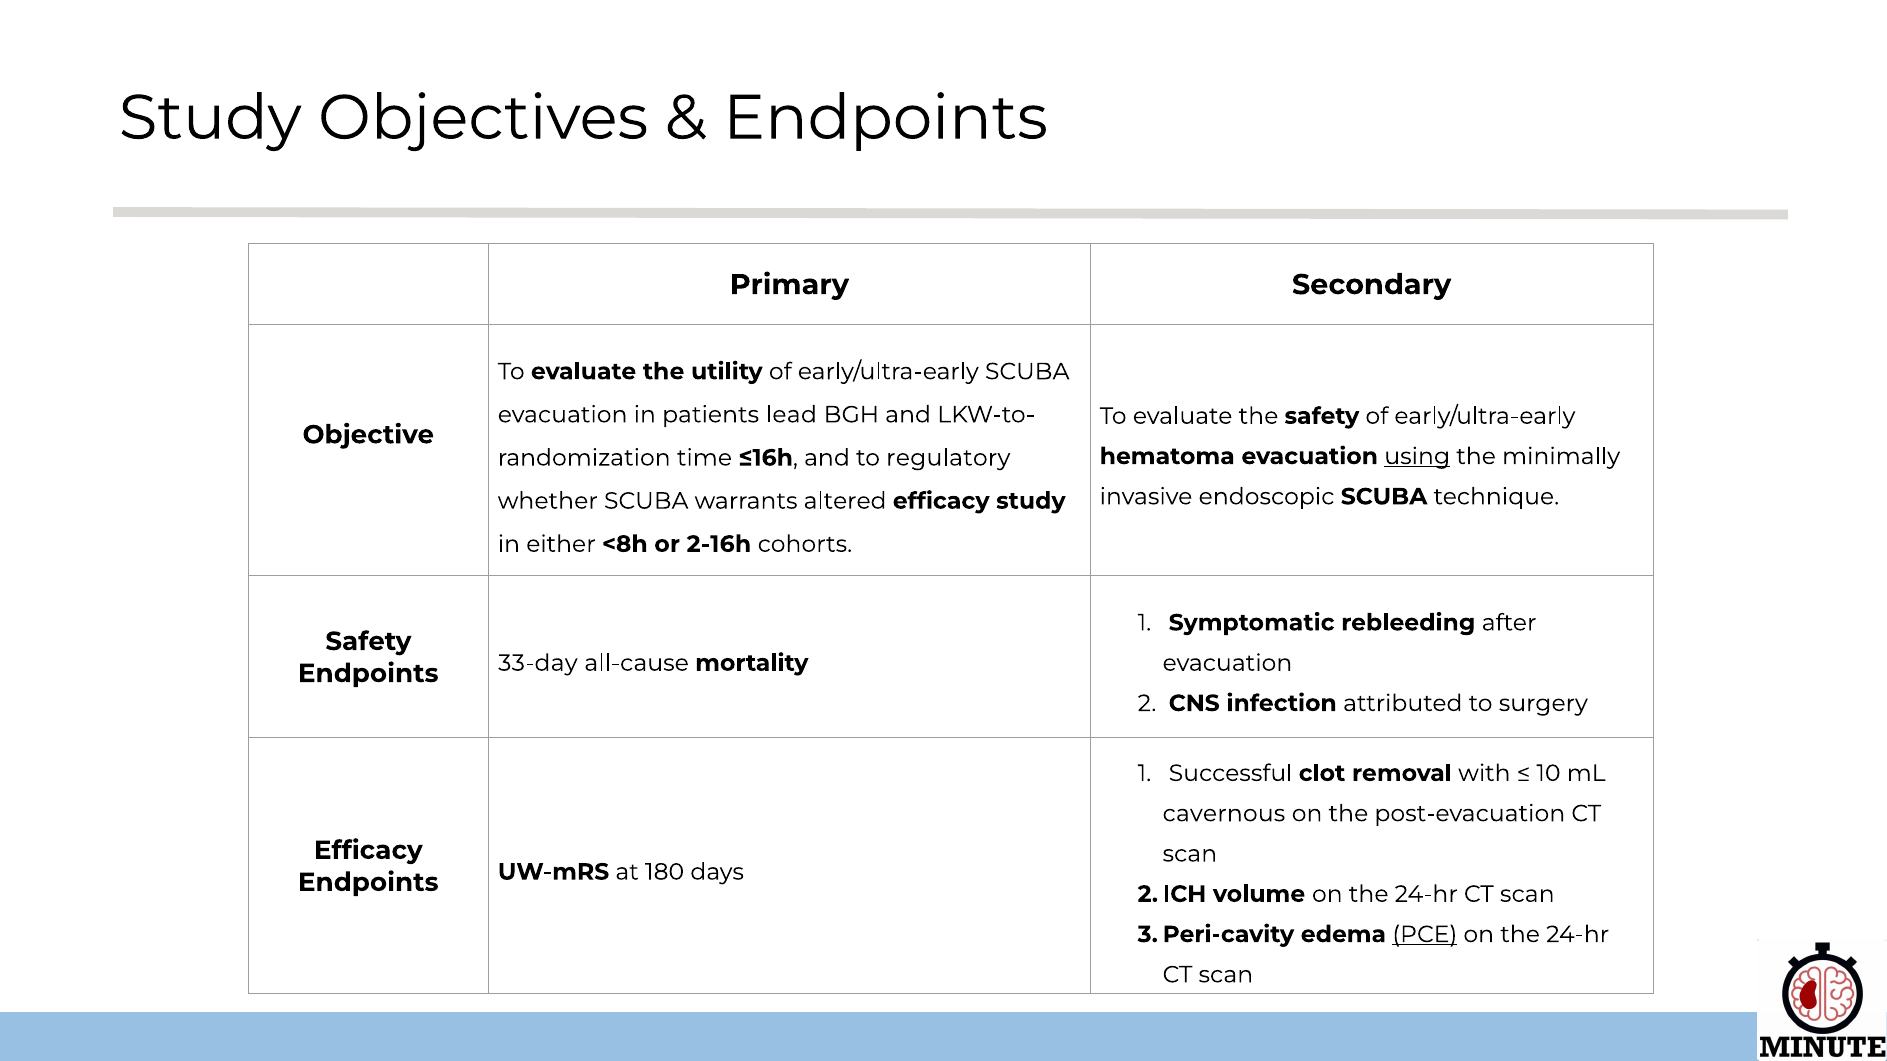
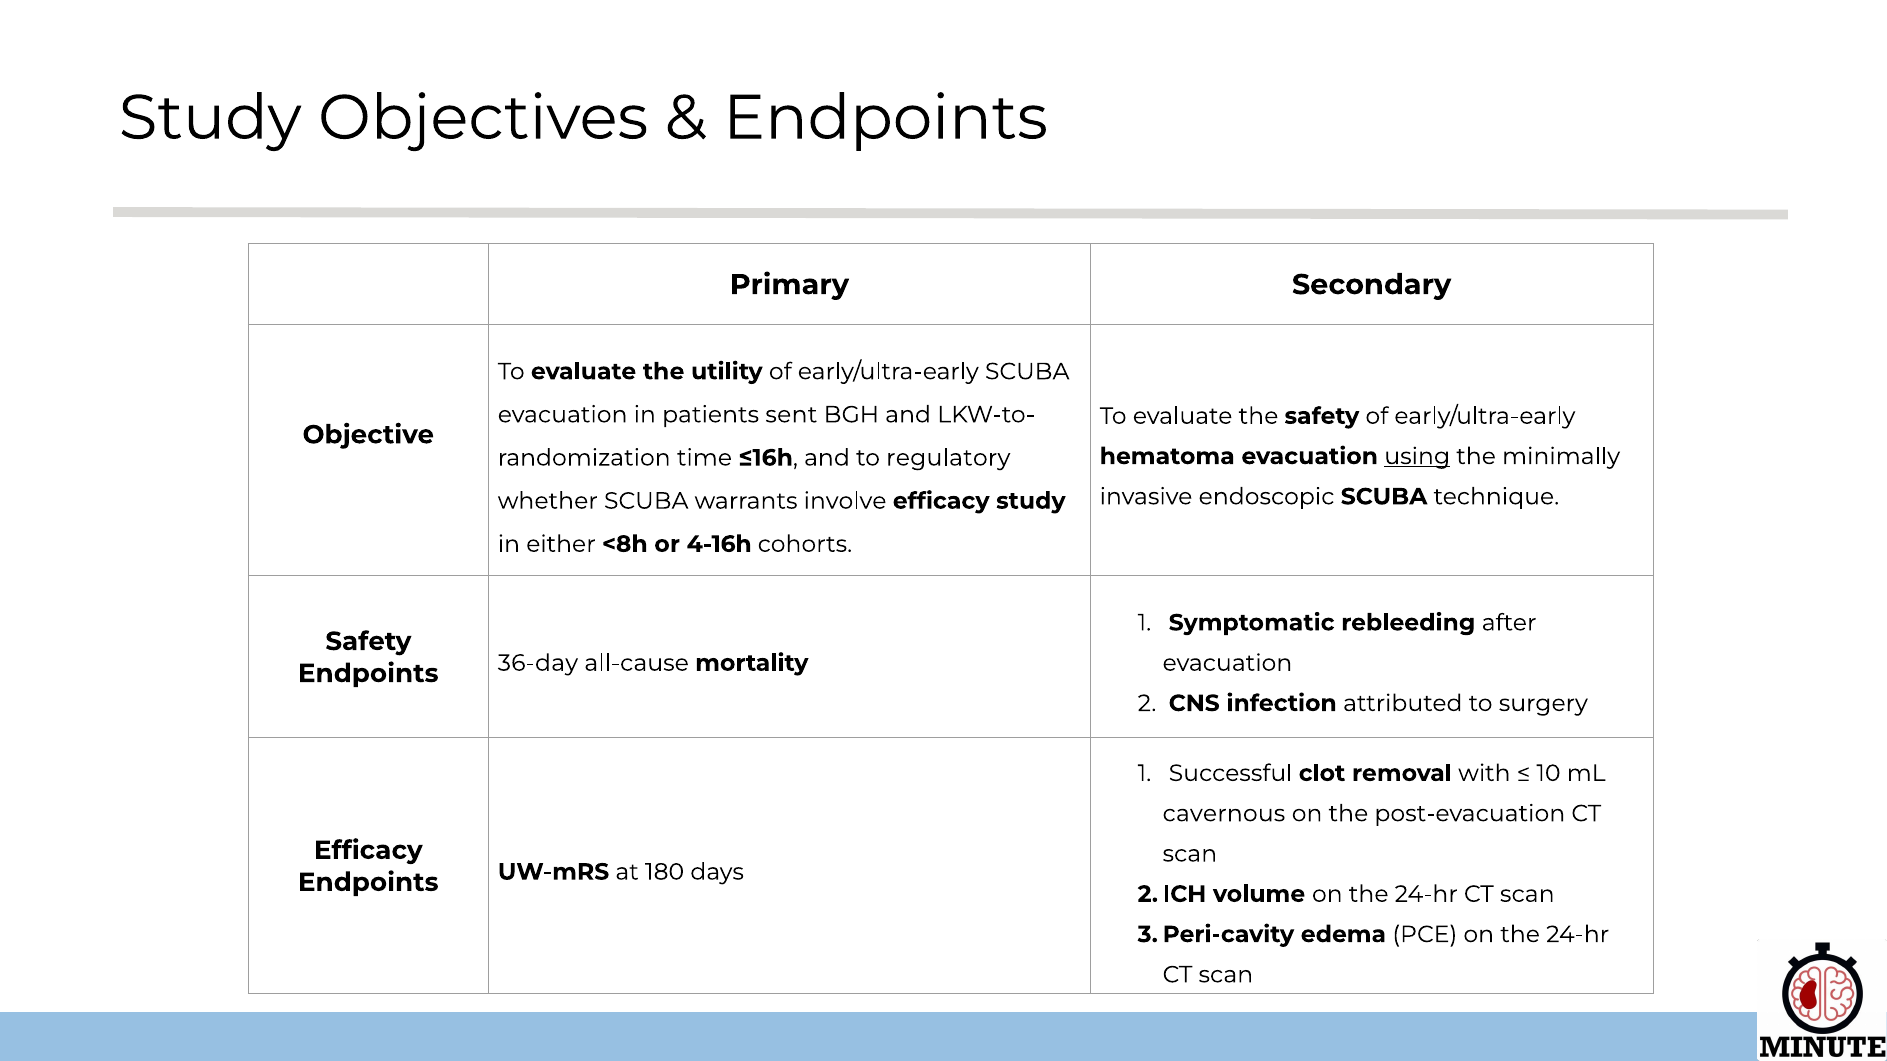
lead: lead -> sent (791, 415)
altered: altered -> involve (845, 501)
2-16h: 2-16h -> 4-16h (719, 544)
33-day: 33-day -> 36-day (538, 663)
PCE underline: present -> none (1425, 935)
